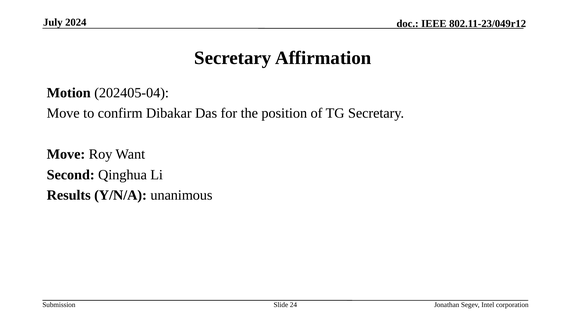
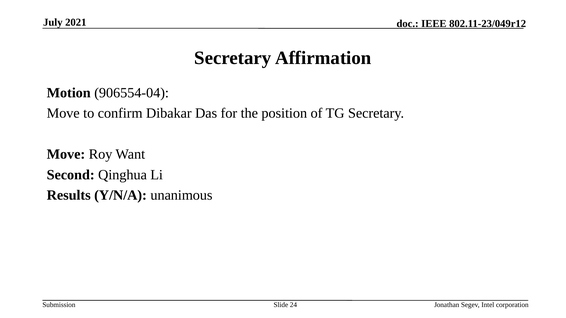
2024: 2024 -> 2021 (76, 23)
202405-04: 202405-04 -> 906554-04 (132, 93)
